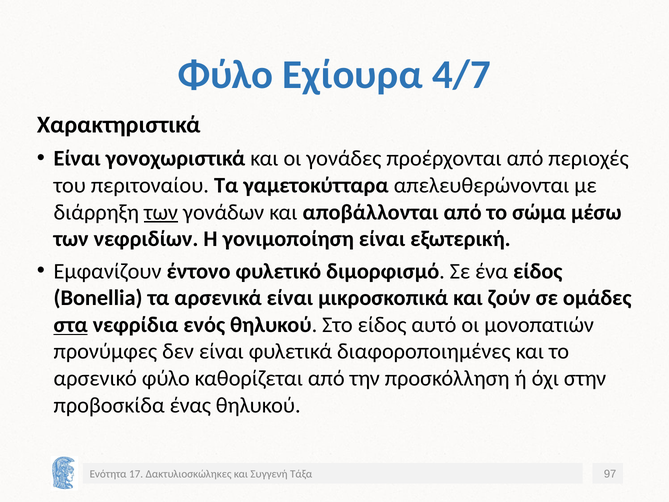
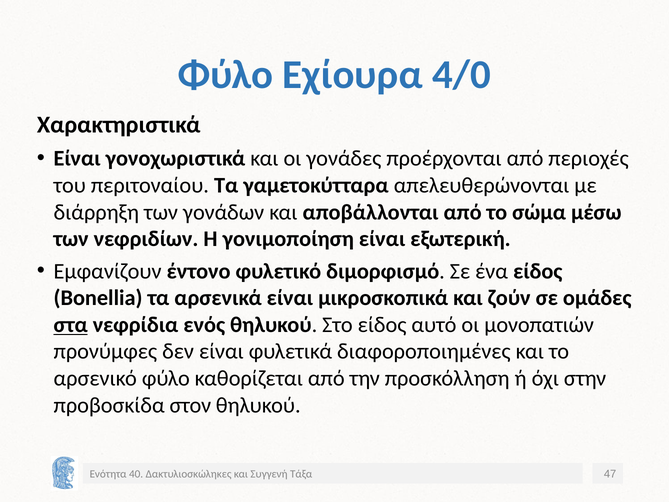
4/7: 4/7 -> 4/0 (462, 75)
των underline: present -> none (161, 212)
ένας: ένας -> στον (190, 405)
17: 17 -> 40 (136, 474)
97: 97 -> 47 (610, 474)
